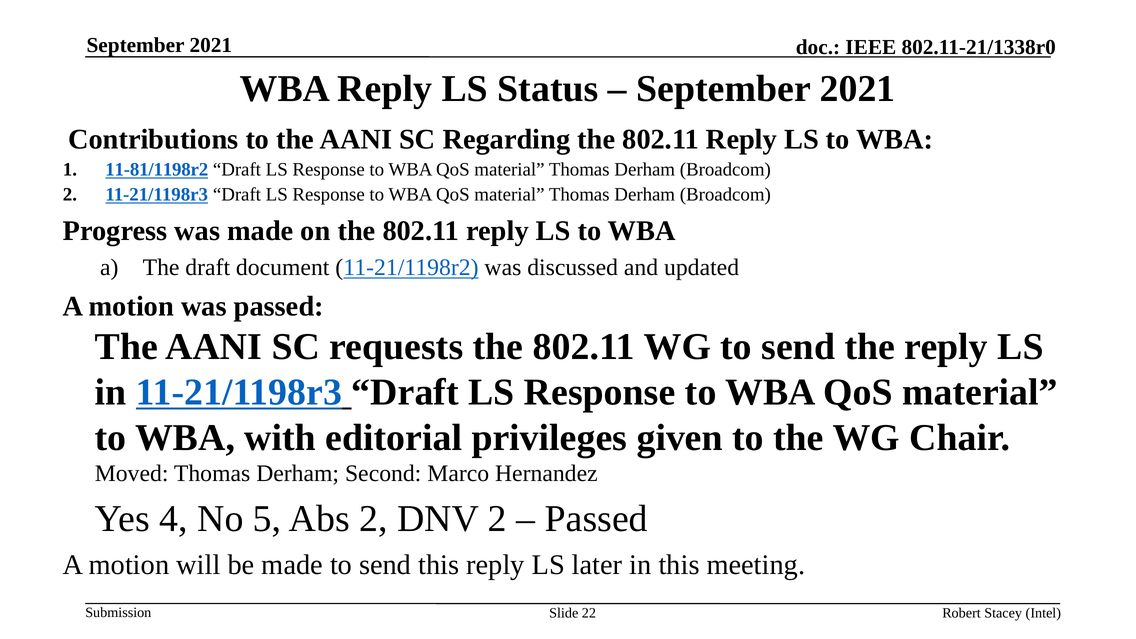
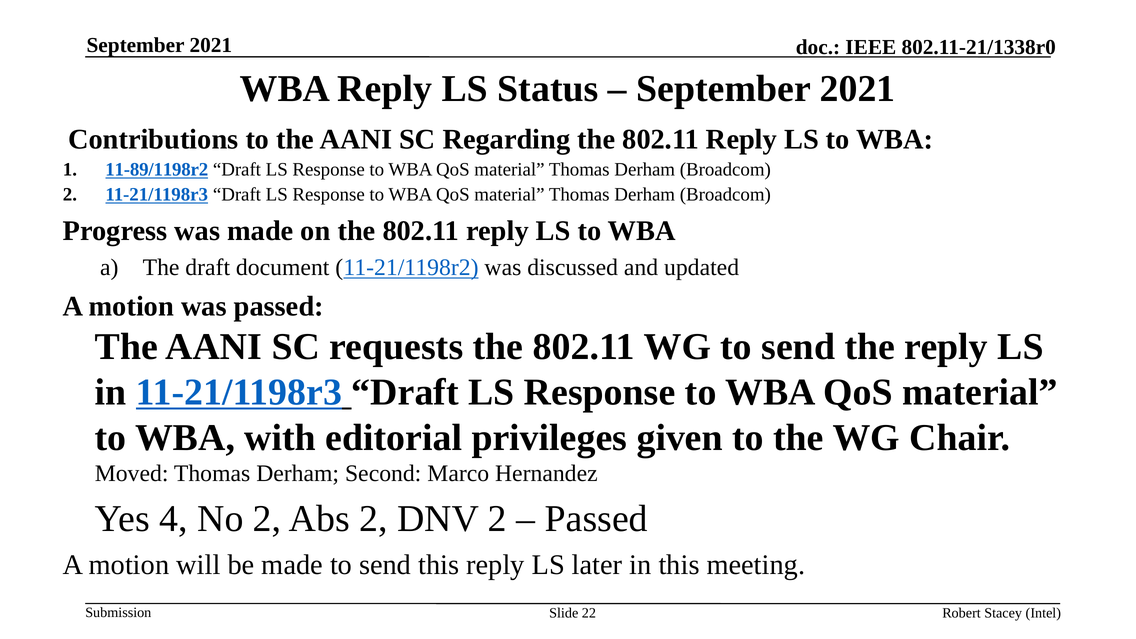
11-81/1198r2: 11-81/1198r2 -> 11-89/1198r2 (157, 169)
No 5: 5 -> 2 (267, 519)
